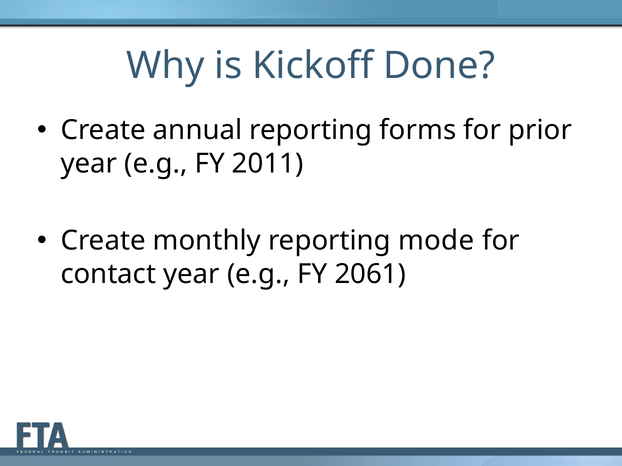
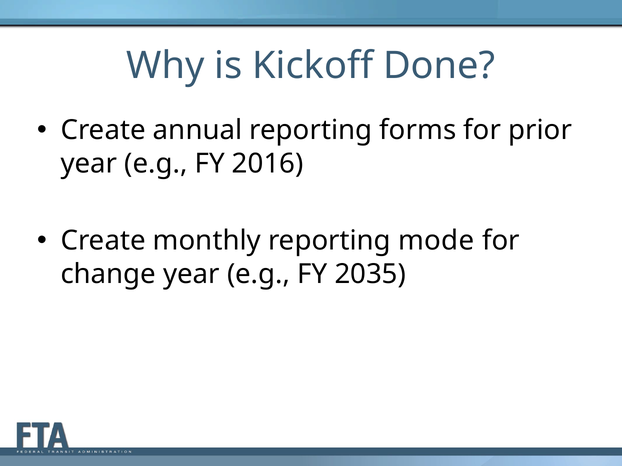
2011: 2011 -> 2016 (268, 164)
contact: contact -> change (108, 274)
2061: 2061 -> 2035 (370, 274)
